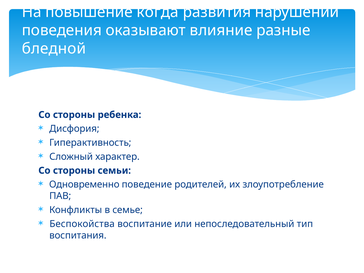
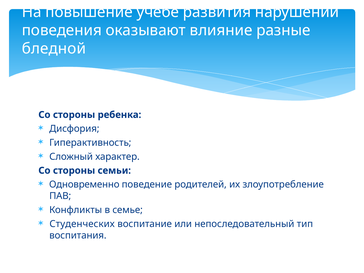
когда: когда -> учебе (158, 12)
Беспокойства: Беспокойства -> Студенческих (82, 224)
